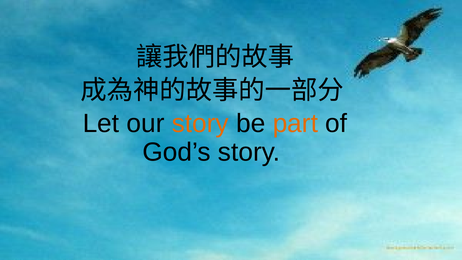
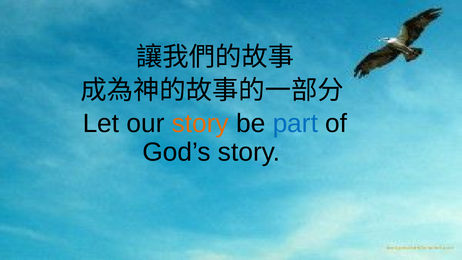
part colour: orange -> blue (295, 124)
